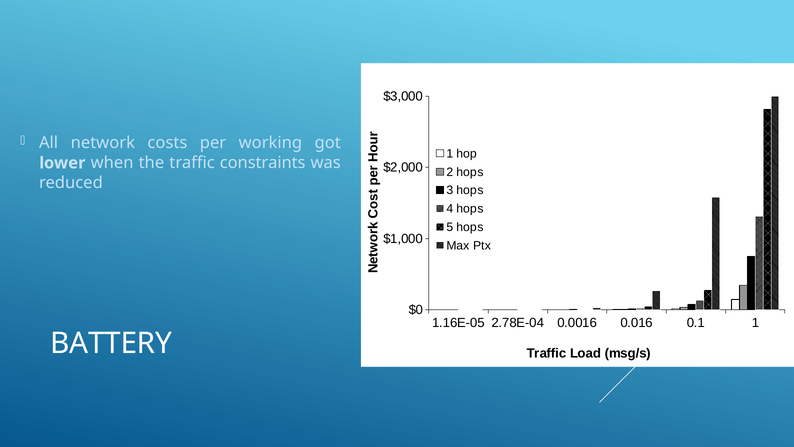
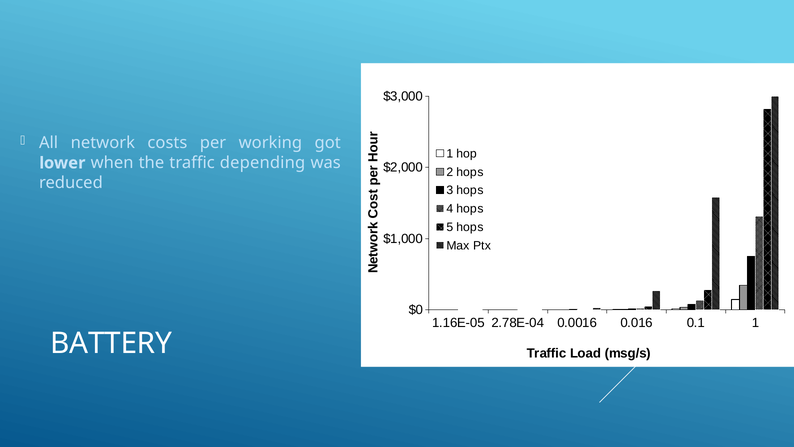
constraints: constraints -> depending (263, 163)
